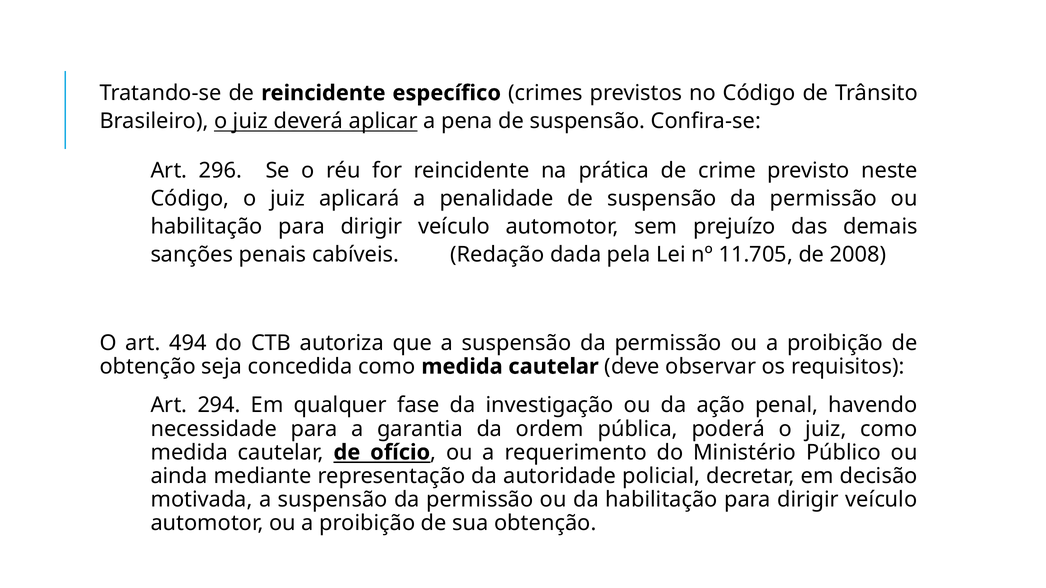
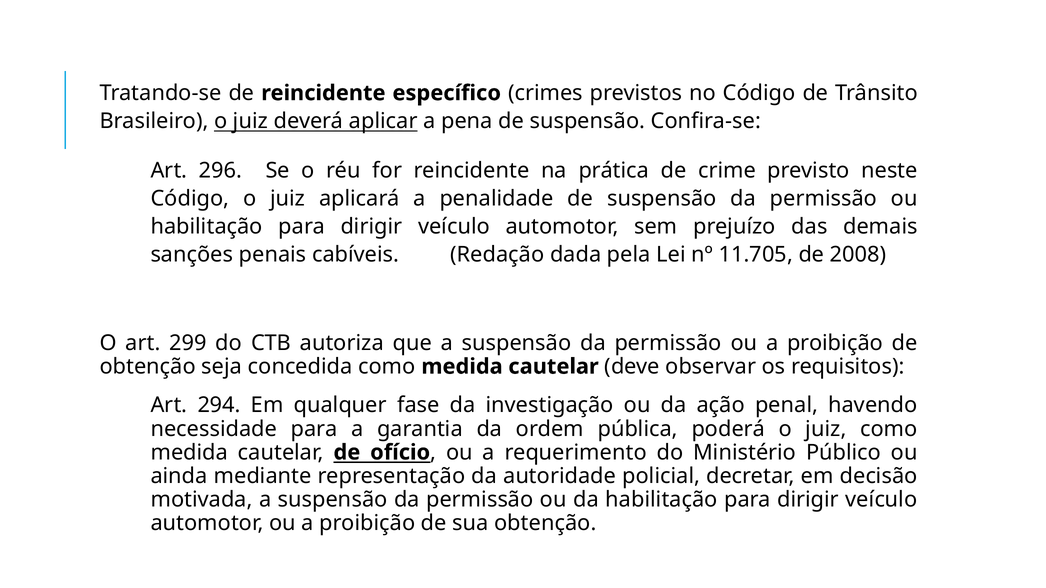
494: 494 -> 299 (188, 343)
